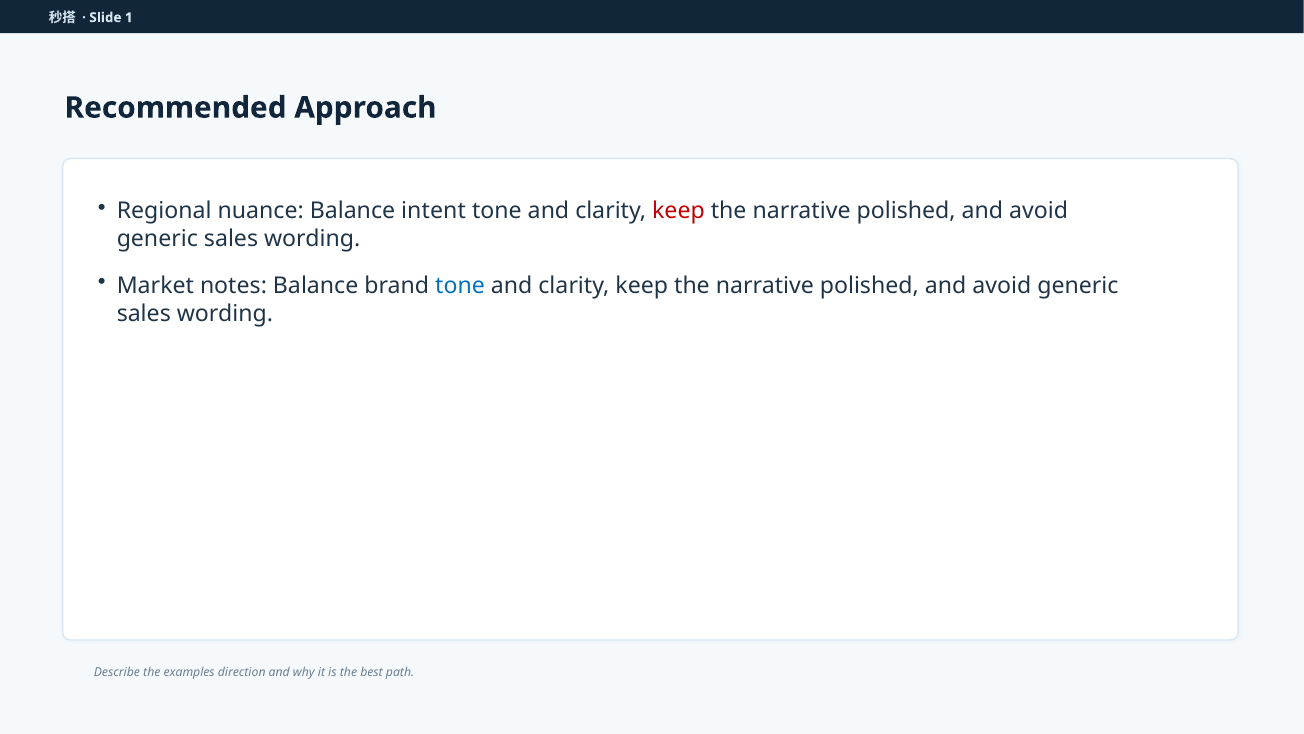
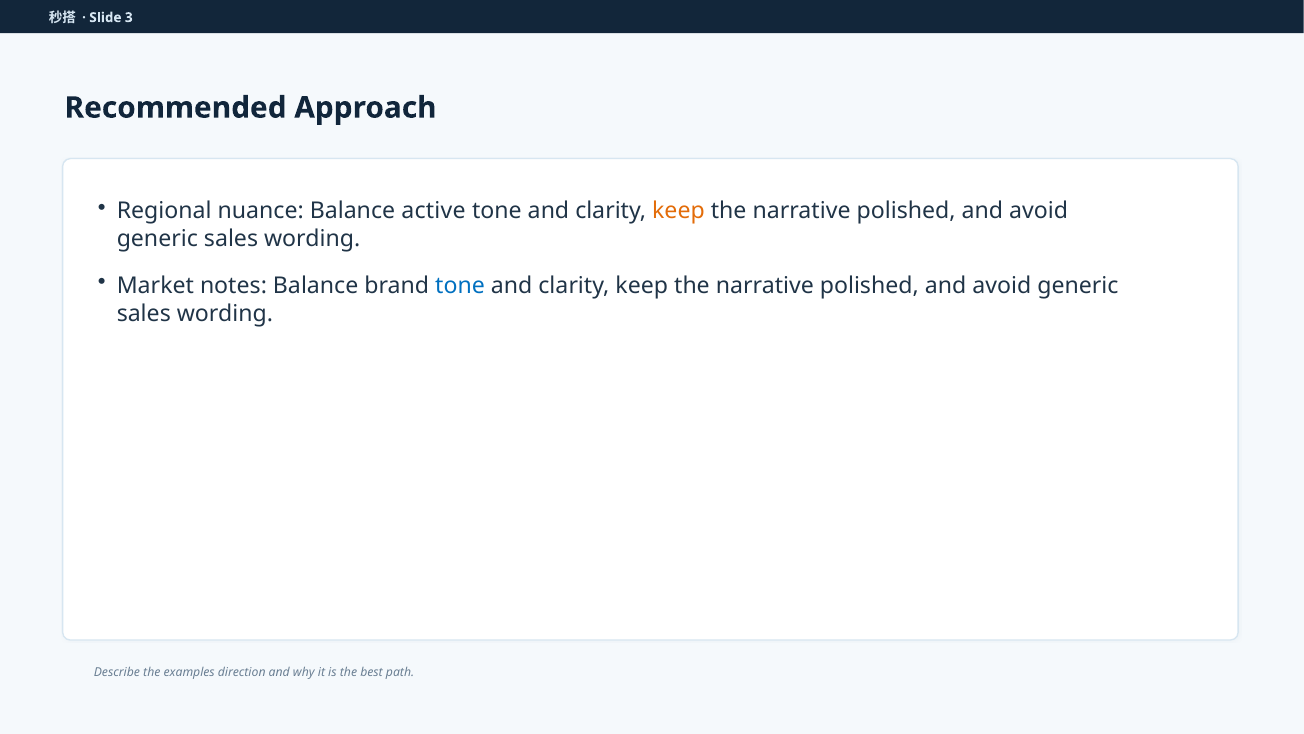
1: 1 -> 3 (129, 18)
intent: intent -> active (434, 211)
keep colour: red -> orange (678, 211)
